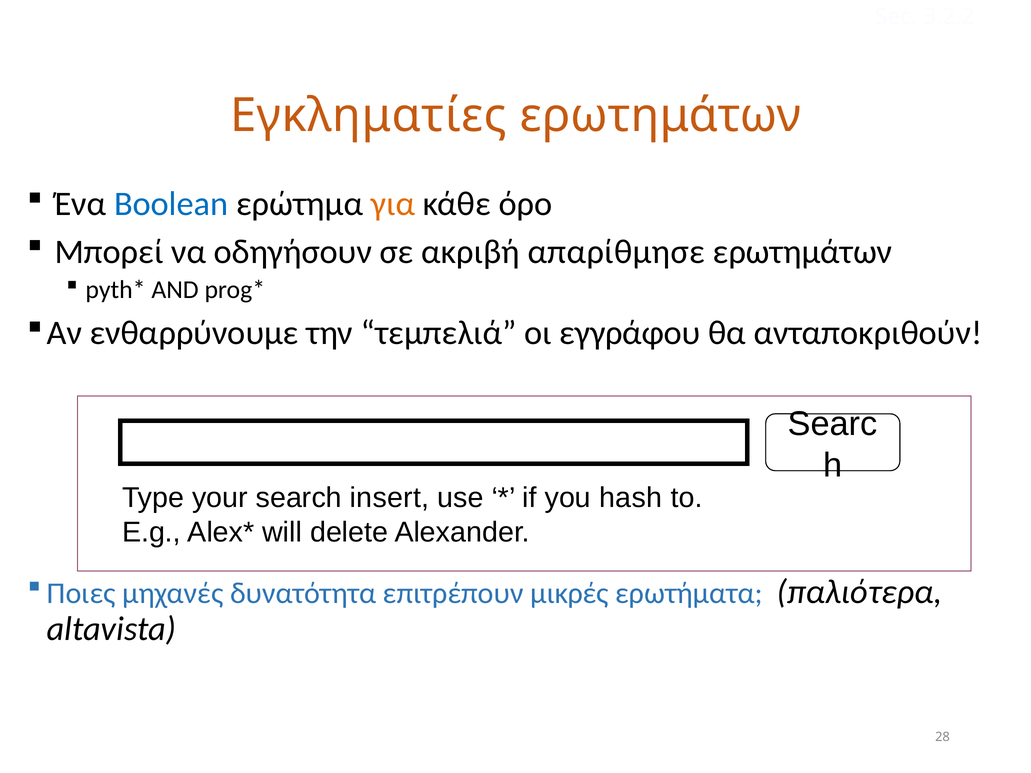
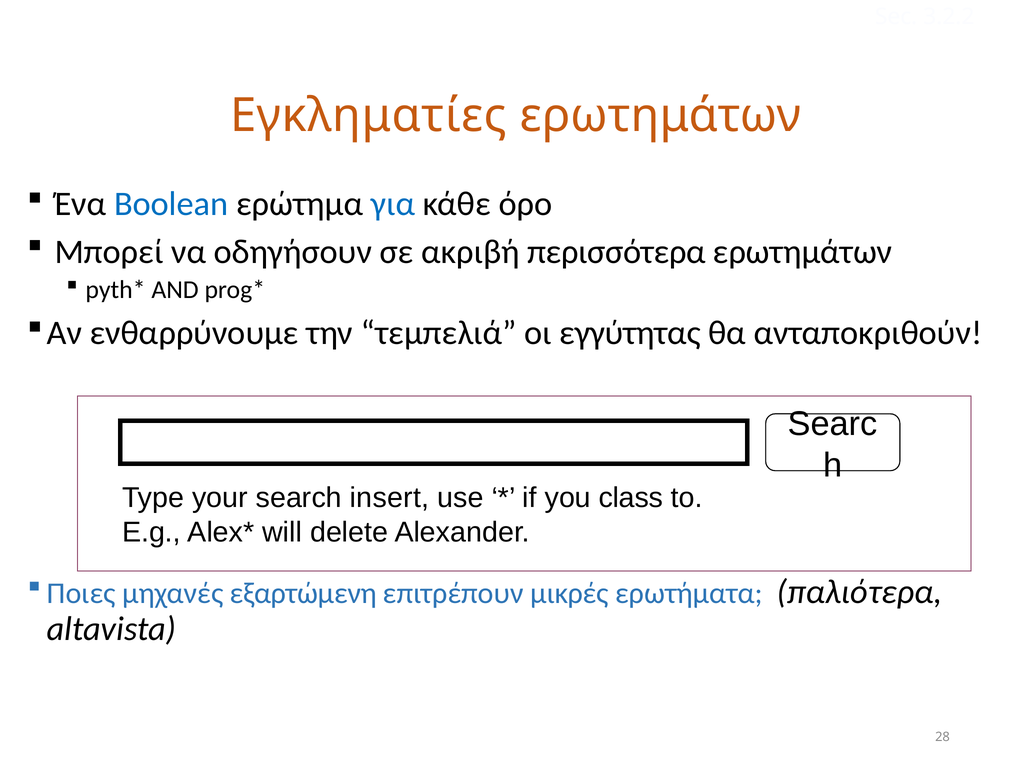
για colour: orange -> blue (393, 204)
απαρίθμησε: απαρίθμησε -> περισσότερα (617, 252)
εγγράφου: εγγράφου -> εγγύτητας (630, 333)
hash: hash -> class (631, 498)
δυνατότητα: δυνατότητα -> εξαρτώμενη (303, 594)
